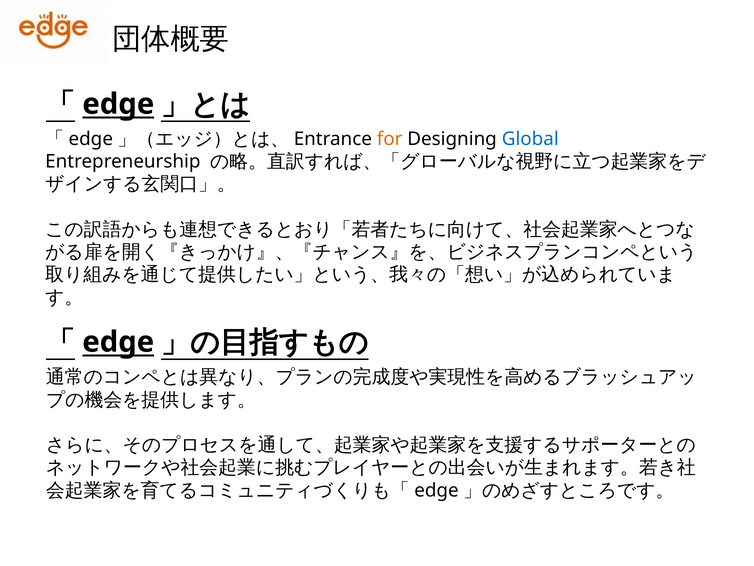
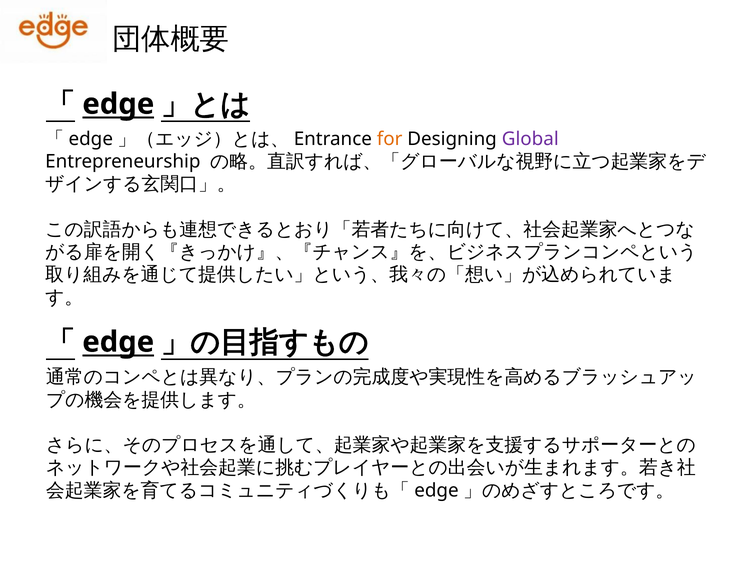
Global colour: blue -> purple (530, 139)
